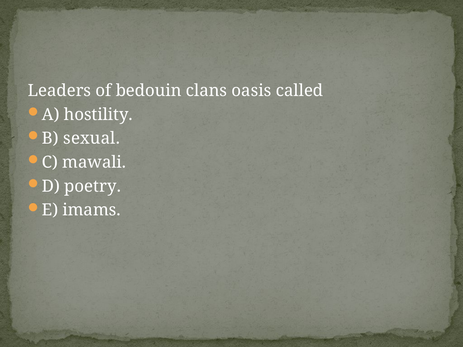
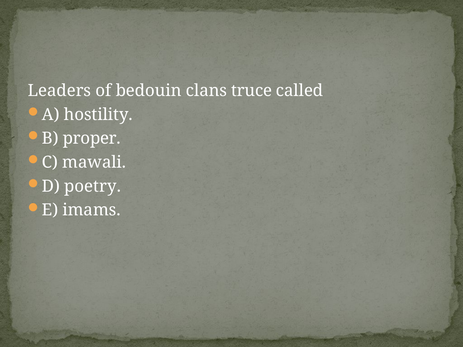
oasis: oasis -> truce (252, 91)
sexual: sexual -> proper (92, 139)
